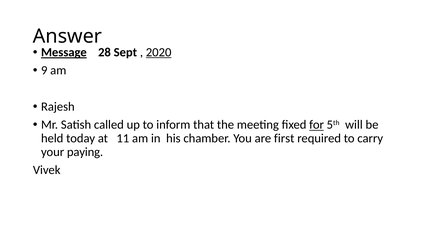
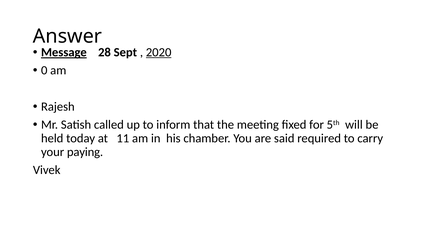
9: 9 -> 0 (44, 70)
for underline: present -> none (317, 125)
first: first -> said (284, 138)
